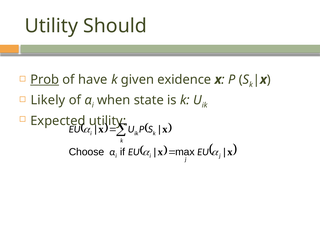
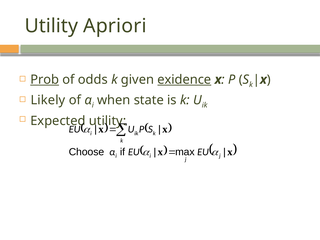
Should: Should -> Apriori (115, 26)
have: have -> odds (93, 80)
exidence underline: none -> present (184, 80)
